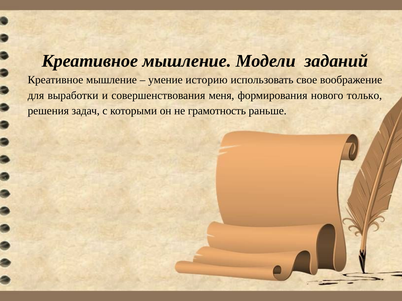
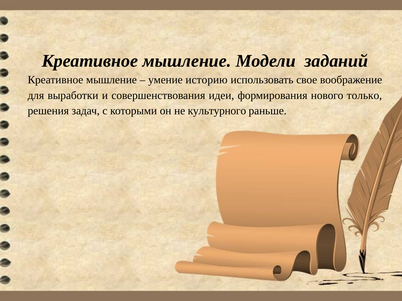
меня: меня -> идеи (221, 95)
грамотность: грамотность -> культурного (217, 111)
